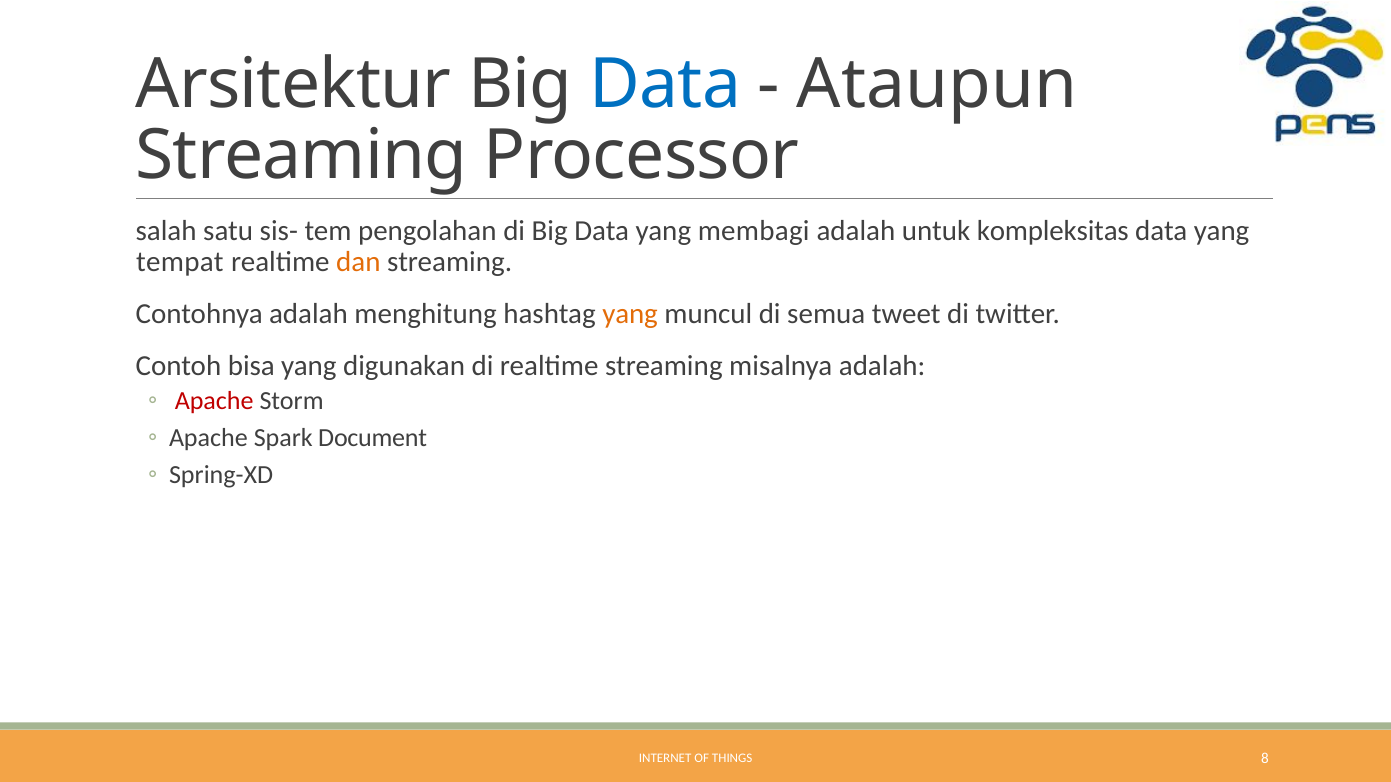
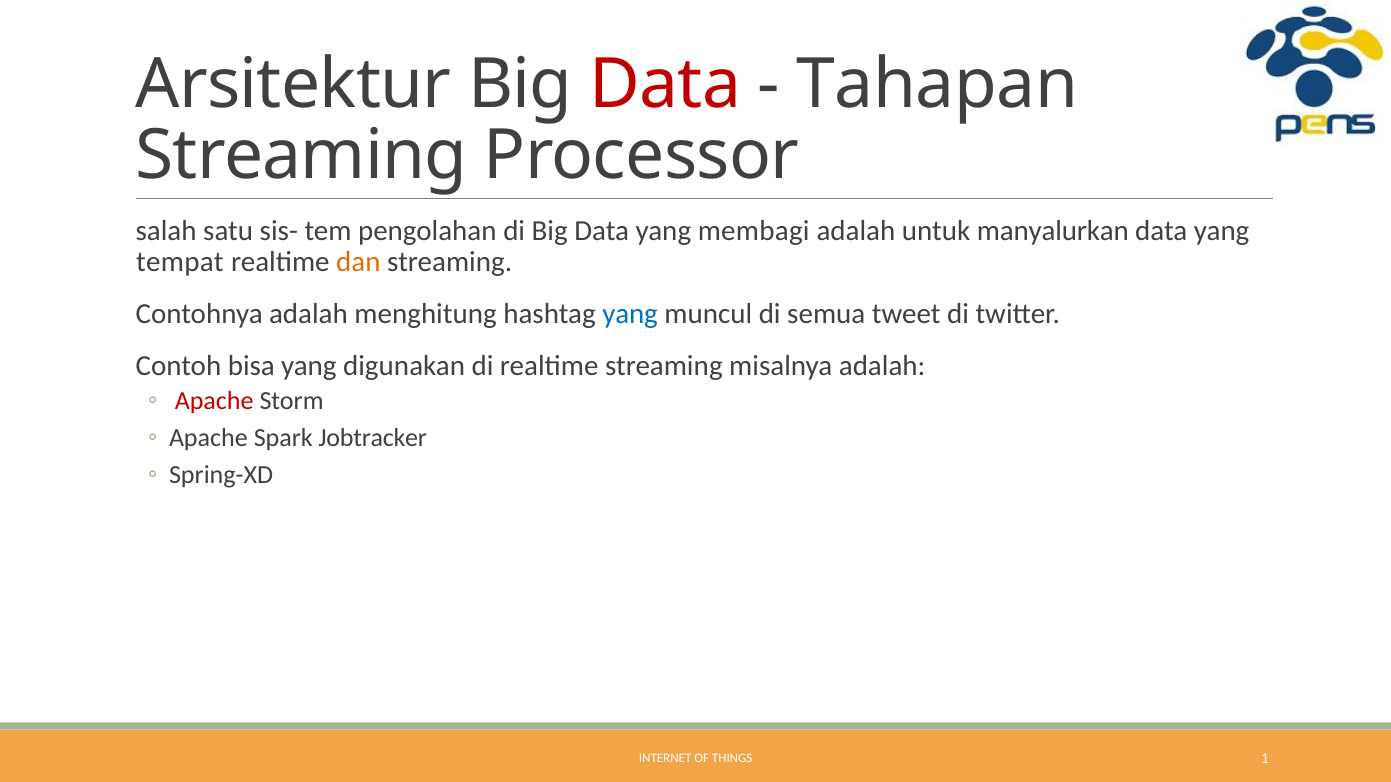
Data colour: blue -> red (665, 85)
Ataupun: Ataupun -> Tahapan (937, 85)
kompleksitas: kompleksitas -> manyalurkan (1053, 231)
yang colour: orange -> blue (630, 314)
Document: Document -> Jobtracker (373, 438)
8: 8 -> 1 (1265, 759)
